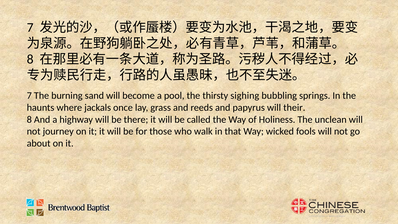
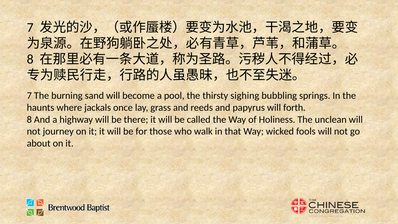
their: their -> forth (294, 107)
